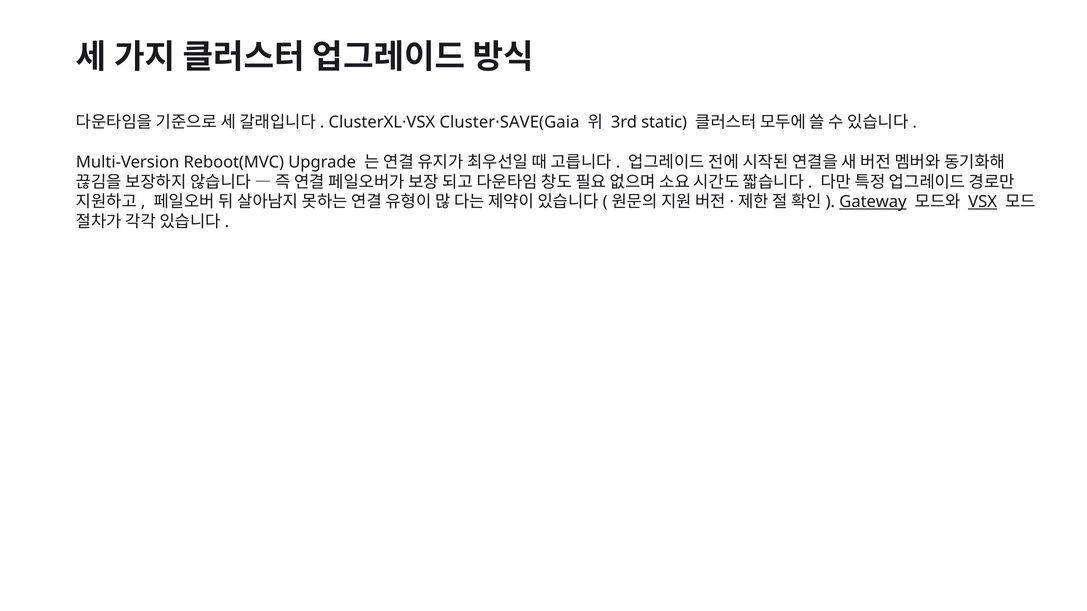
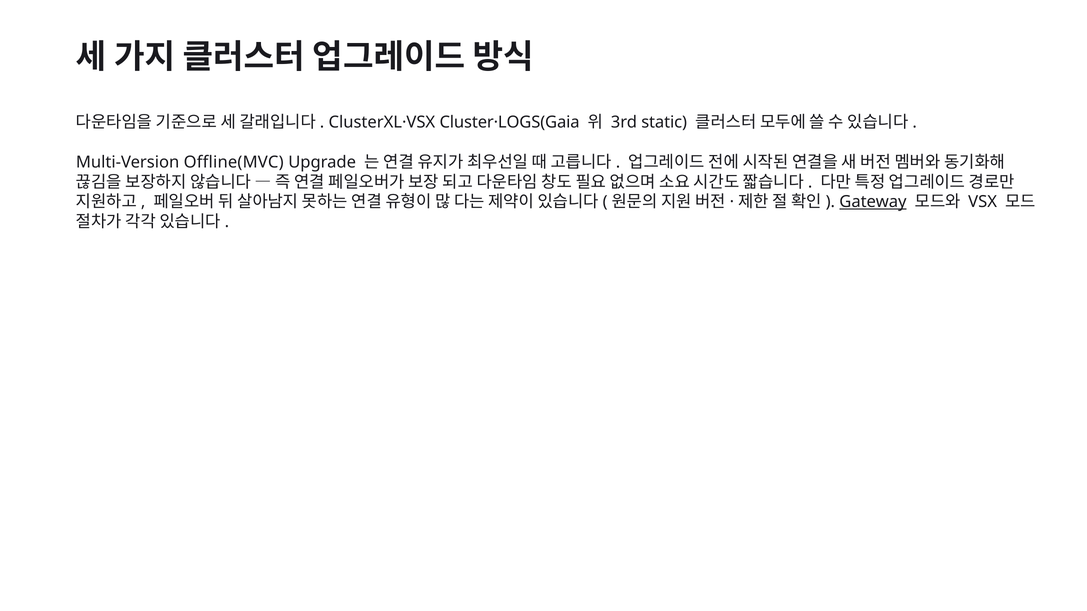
Cluster·SAVE(Gaia: Cluster·SAVE(Gaia -> Cluster·LOGS(Gaia (510, 122)
Reboot(MVC: Reboot(MVC -> Offline(MVC (234, 162)
VSX underline: present -> none (983, 202)
